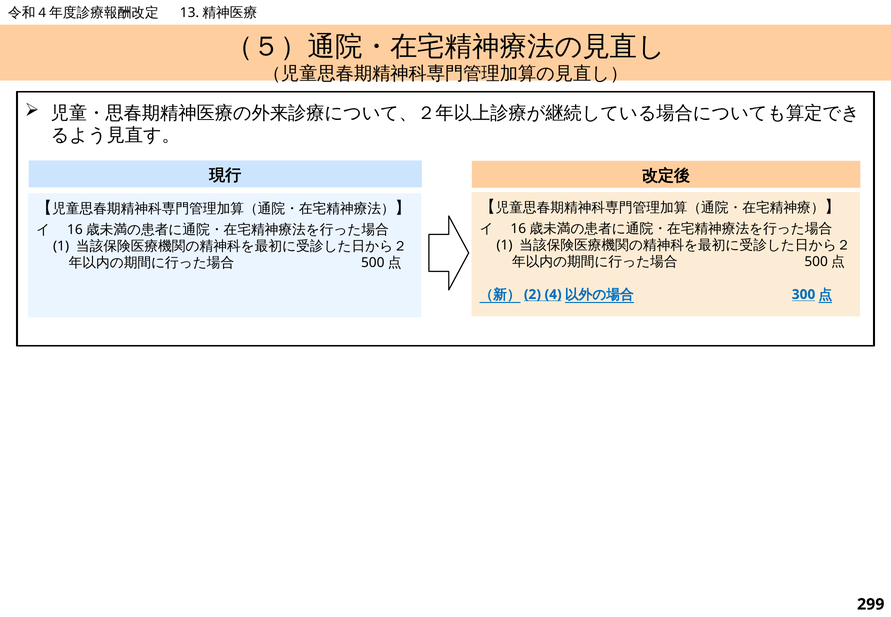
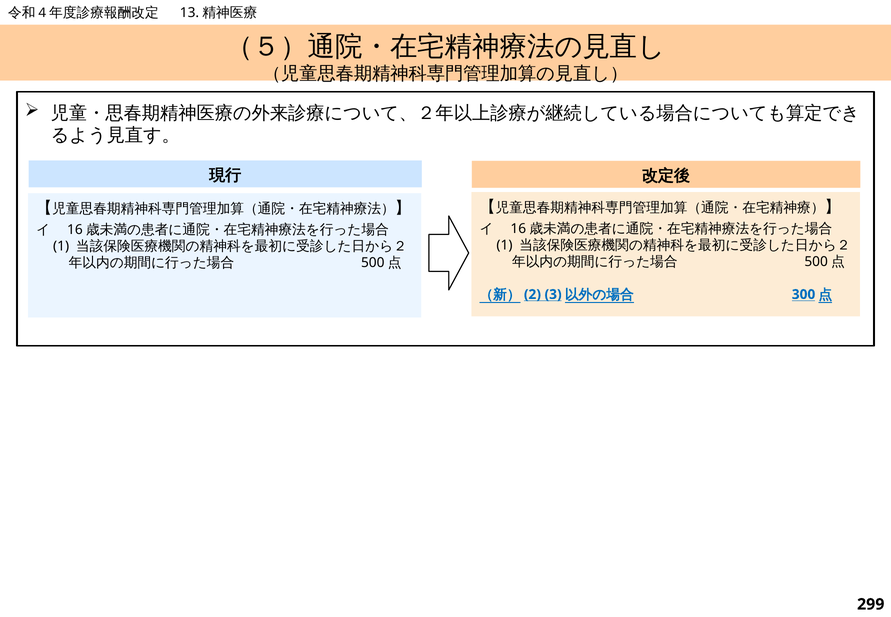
4: 4 -> 3 (553, 294)
